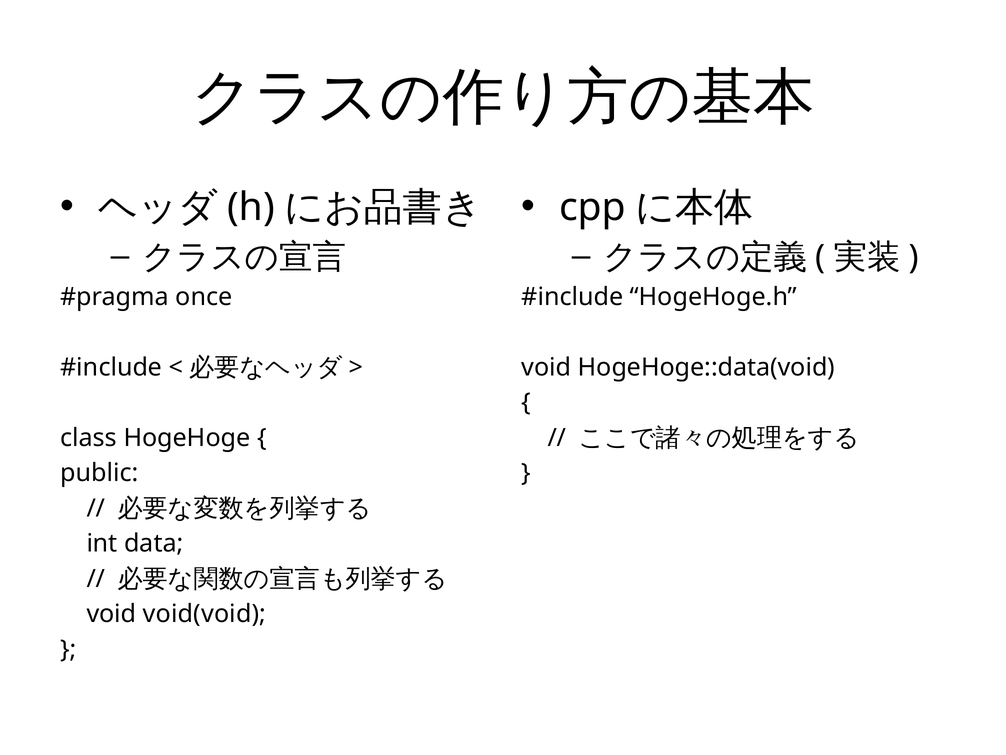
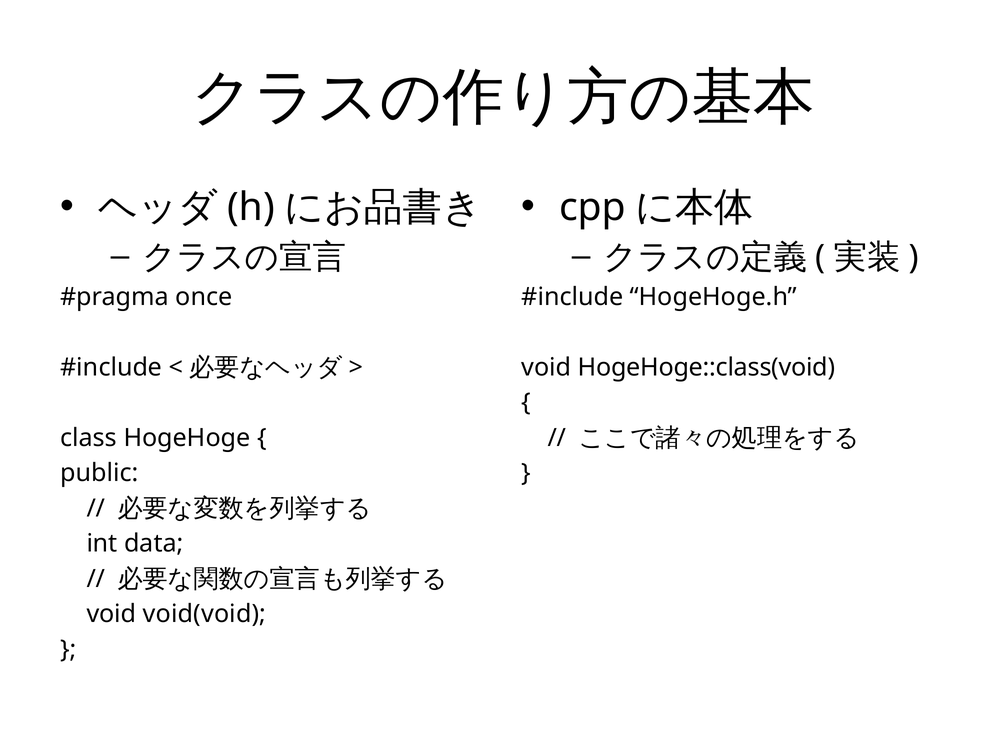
HogeHoge::data(void: HogeHoge::data(void -> HogeHoge::class(void (706, 367)
